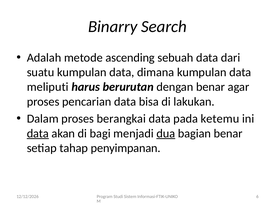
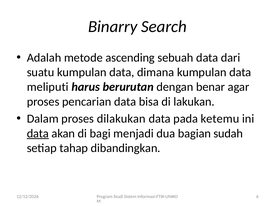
berangkai: berangkai -> dilakukan (121, 119)
dua underline: present -> none (166, 134)
bagian benar: benar -> sudah (228, 134)
penyimpanan: penyimpanan -> dibandingkan (126, 148)
